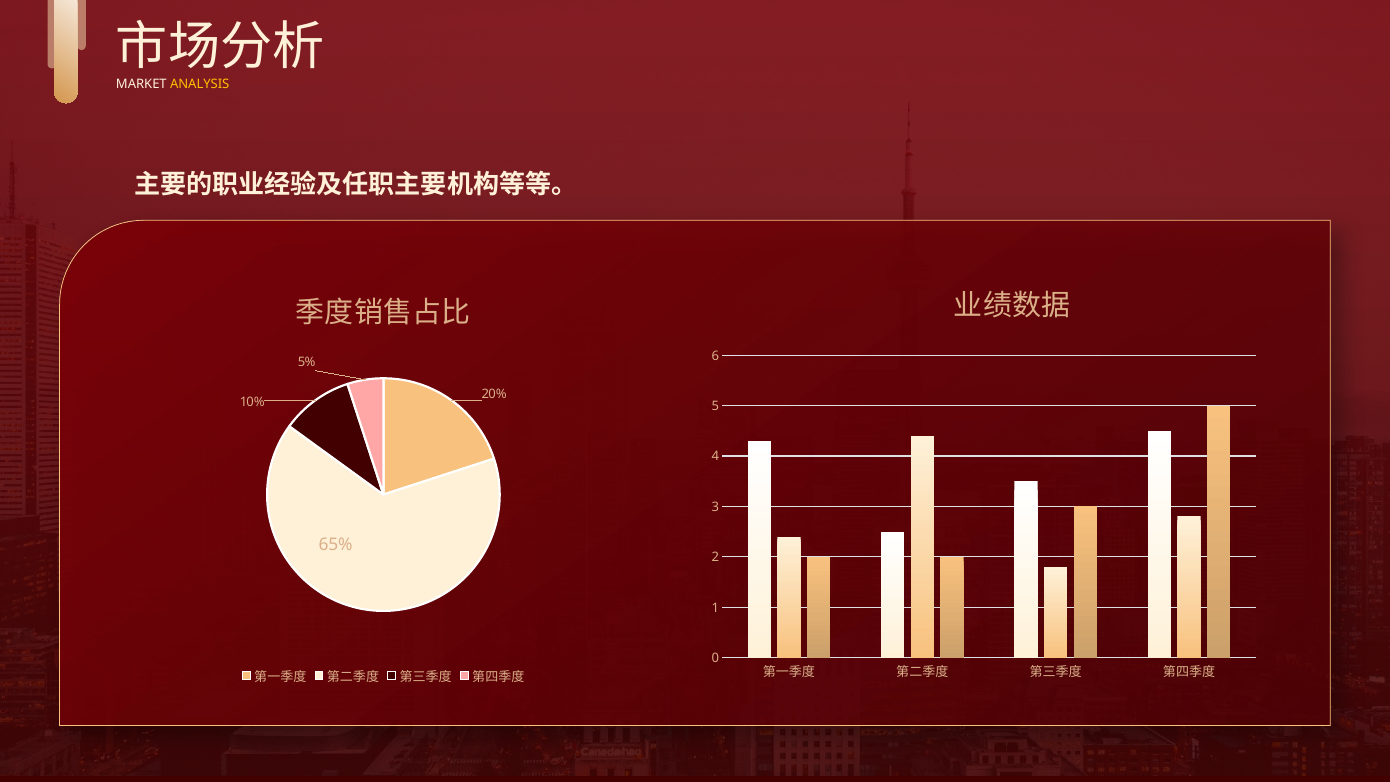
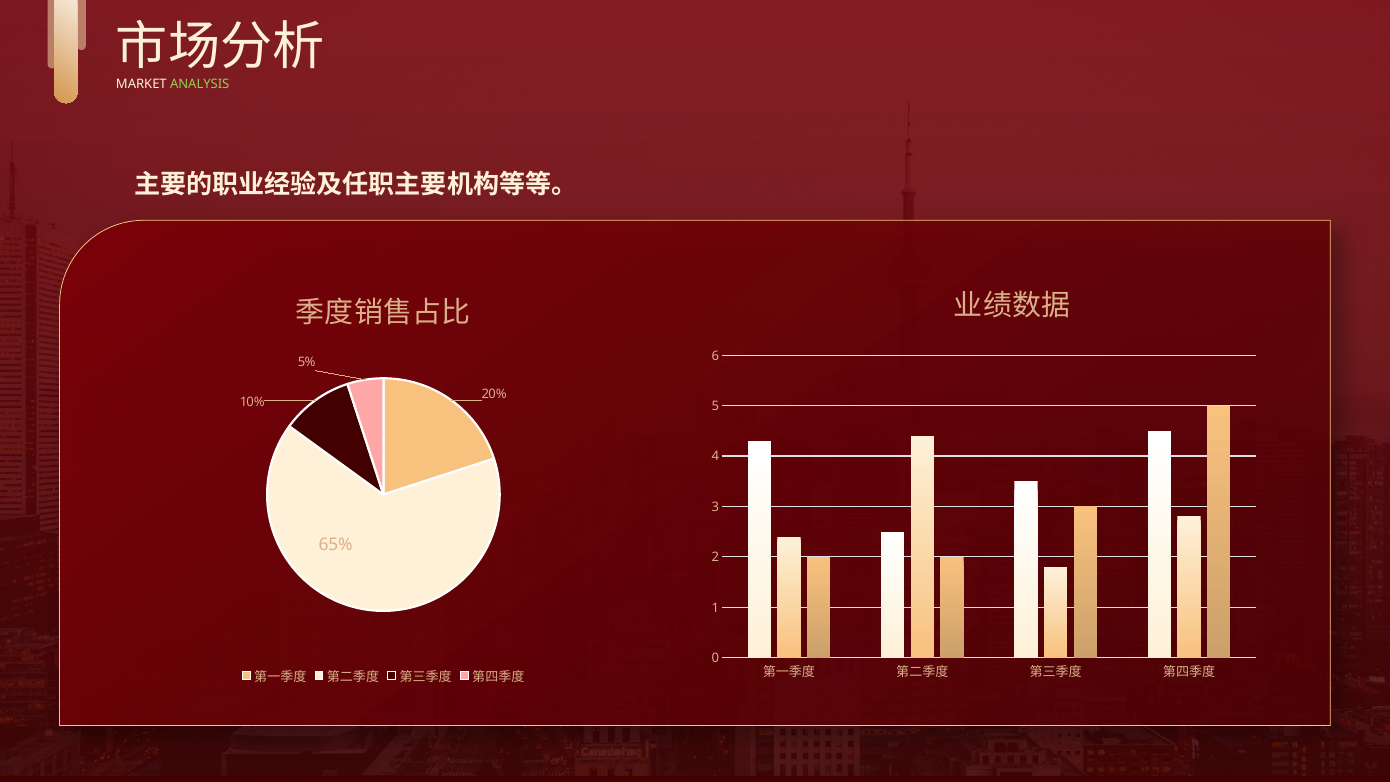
ANALYSIS colour: yellow -> light green (200, 84)
